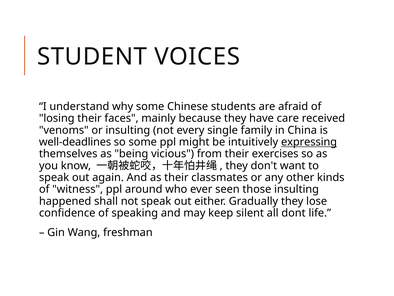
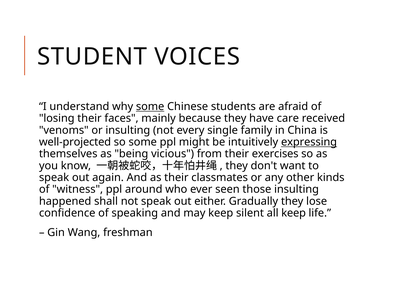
some underline: none -> present (150, 106)
well-deadlines: well-deadlines -> well-projected (75, 142)
all dont: dont -> keep (294, 213)
